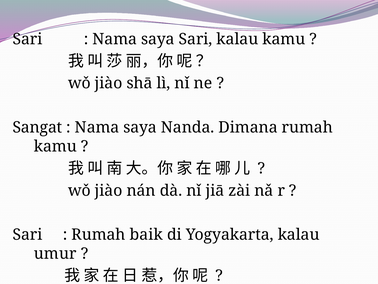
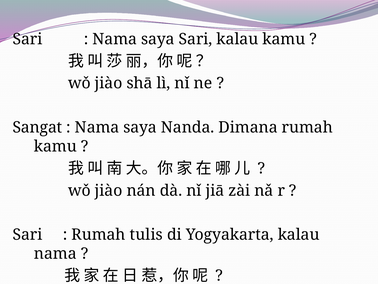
baik: baik -> tulis (146, 234)
umur: umur -> nama (55, 253)
